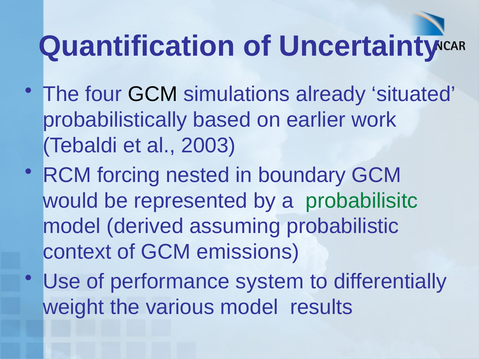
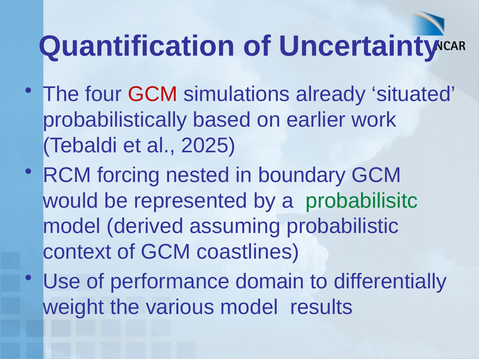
GCM colour: black -> red (153, 94)
2003: 2003 -> 2025 (208, 145)
emissions: emissions -> coastlines (248, 252)
system: system -> domain (270, 282)
